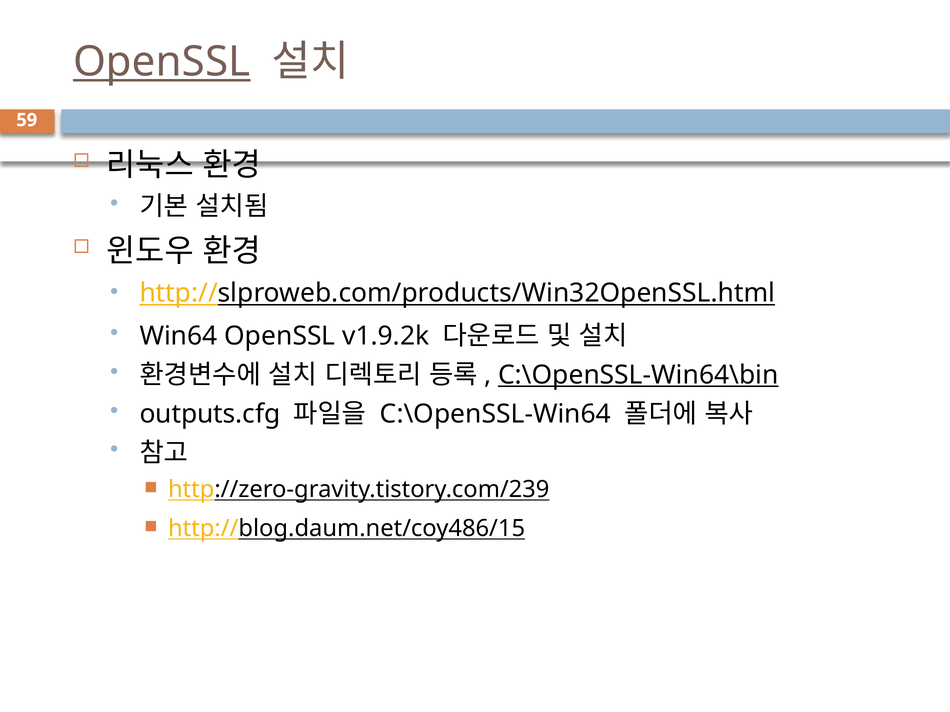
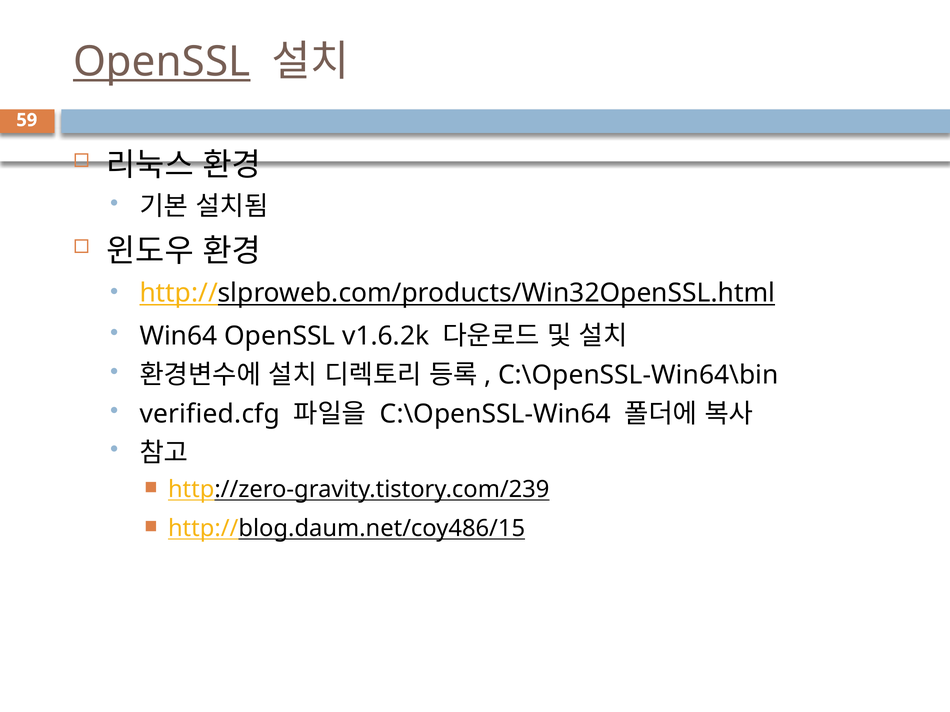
v1.9.2k: v1.9.2k -> v1.6.2k (386, 336)
C:\OpenSSL-Win64\bin underline: present -> none (638, 375)
outputs.cfg: outputs.cfg -> verified.cfg (210, 414)
